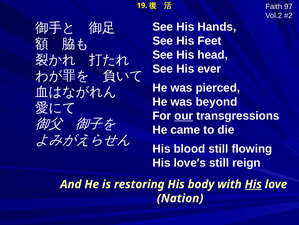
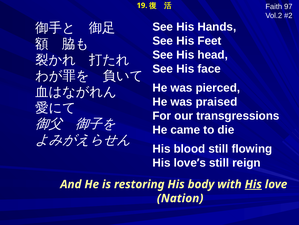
ever: ever -> face (209, 69)
beyond: beyond -> praised (217, 102)
our underline: present -> none (184, 116)
